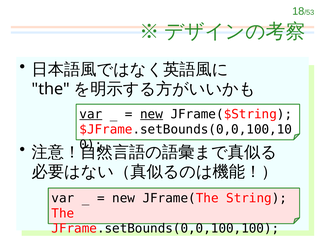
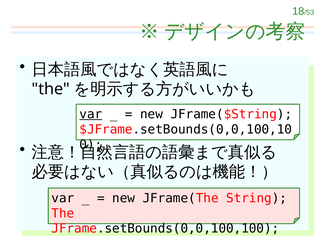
new underline: present -> none (152, 114)
